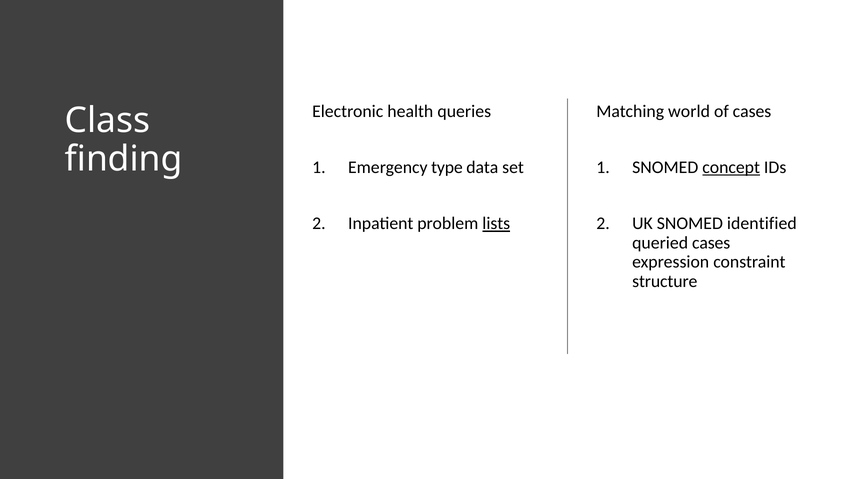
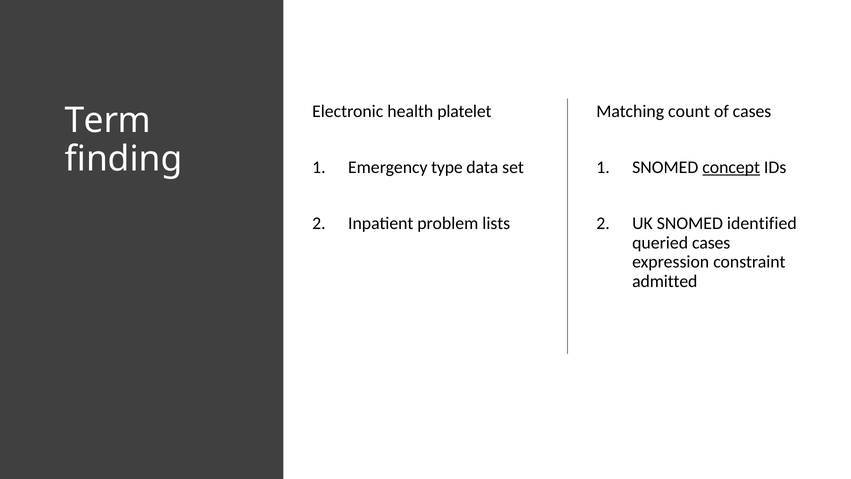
queries: queries -> platelet (464, 111)
world: world -> count (689, 111)
Class: Class -> Term (108, 121)
lists underline: present -> none (496, 223)
structure: structure -> admitted (665, 281)
